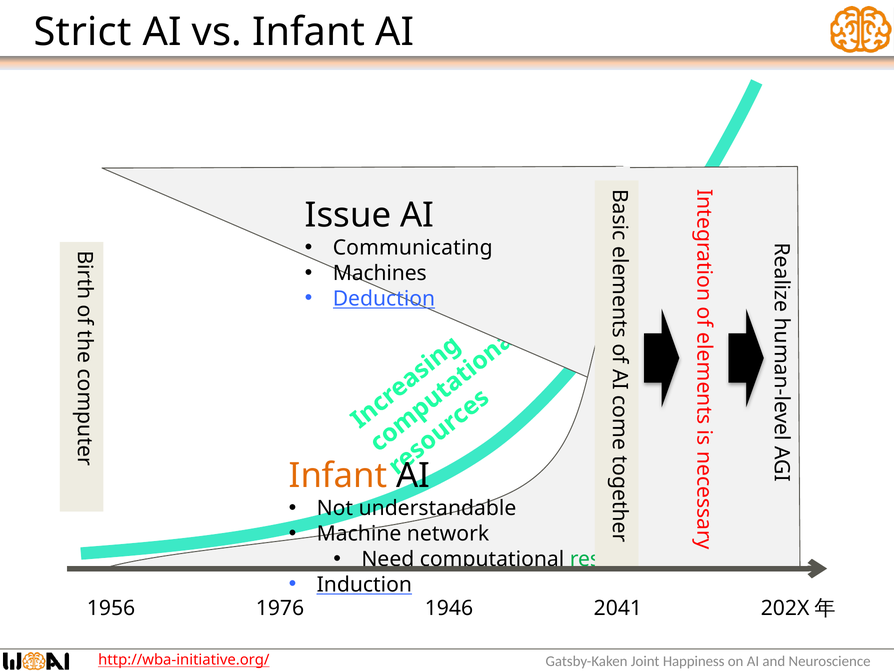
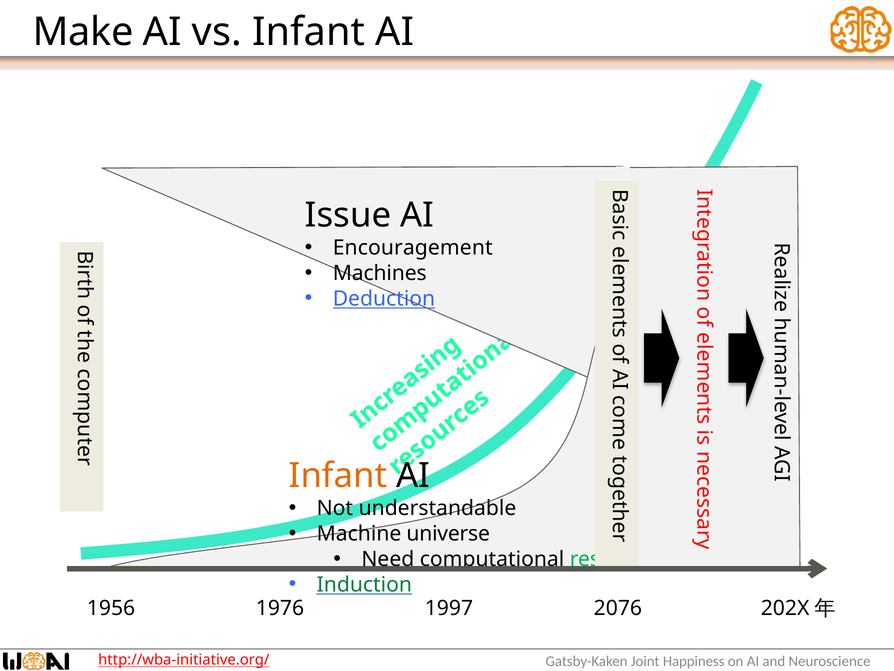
Strict: Strict -> Make (83, 32)
Communicating: Communicating -> Encouragement (413, 248)
network: network -> universe (448, 533)
Induction colour: black -> green (364, 584)
1946: 1946 -> 1997 (449, 608)
2041: 2041 -> 2076 (618, 608)
